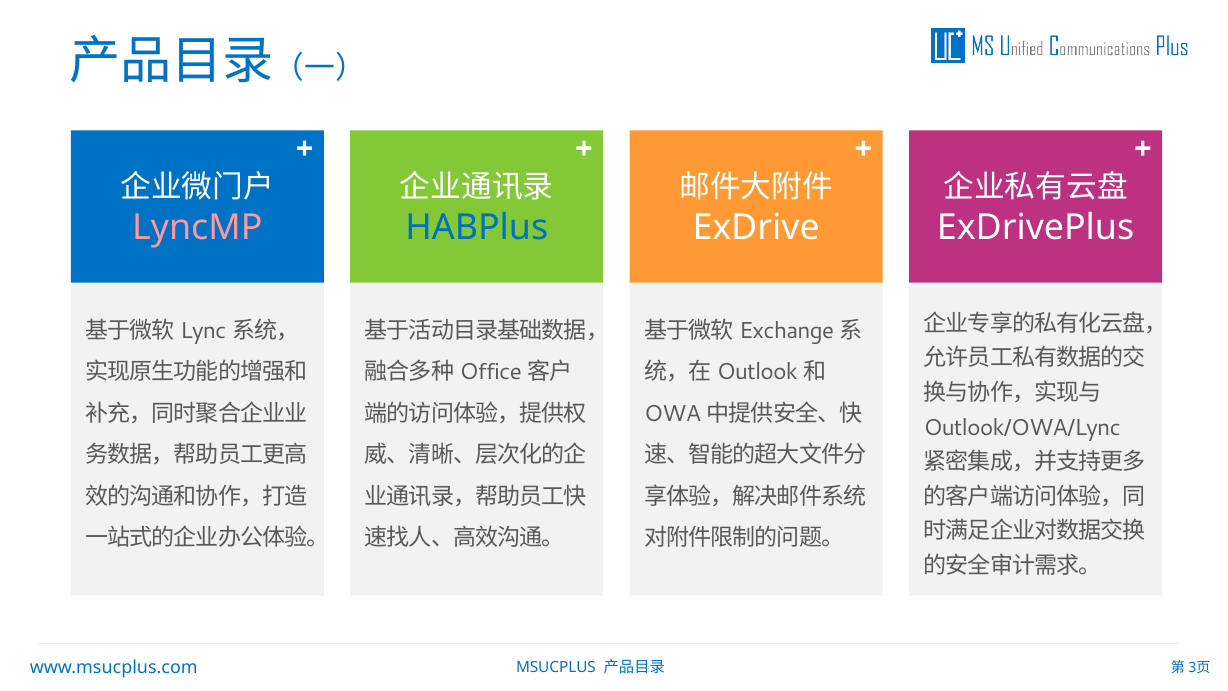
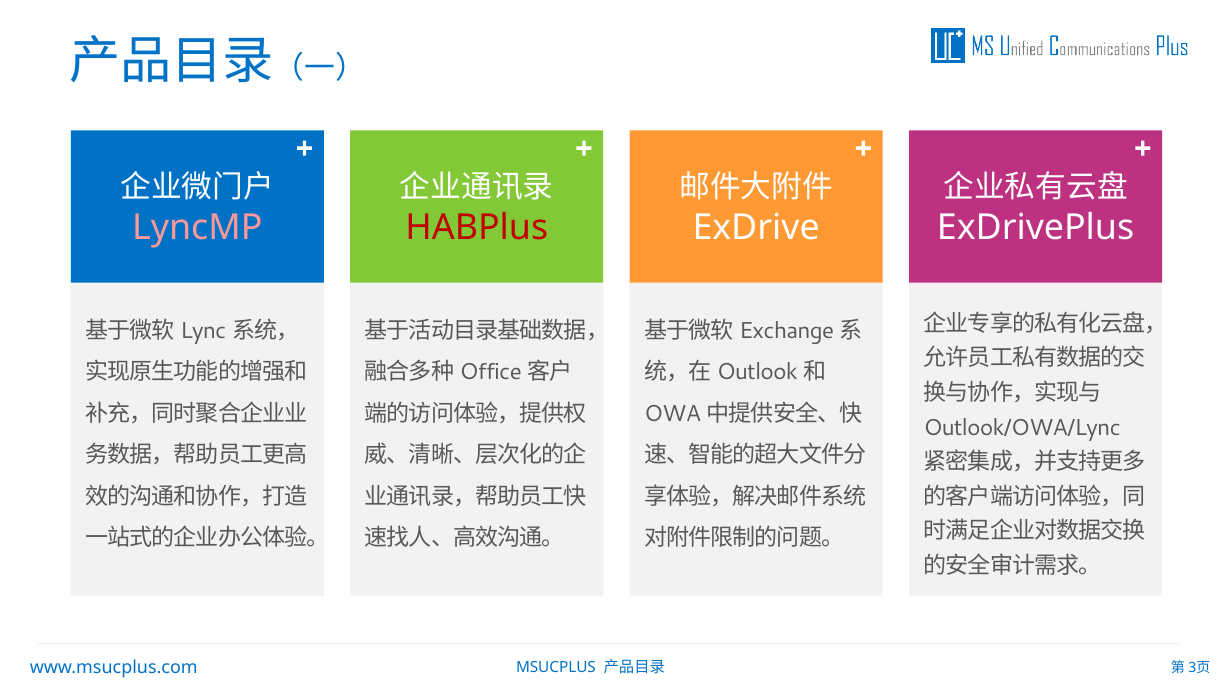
HABPlus colour: blue -> red (477, 227)
